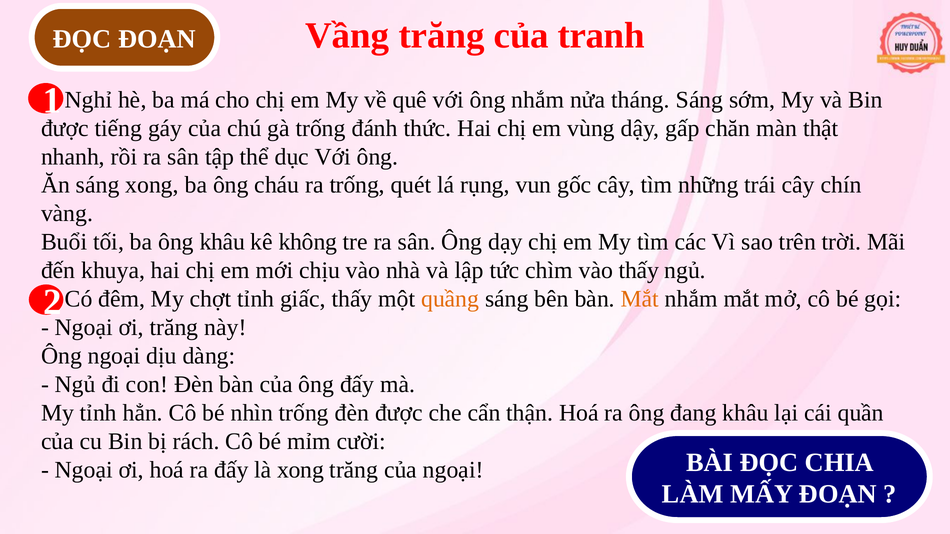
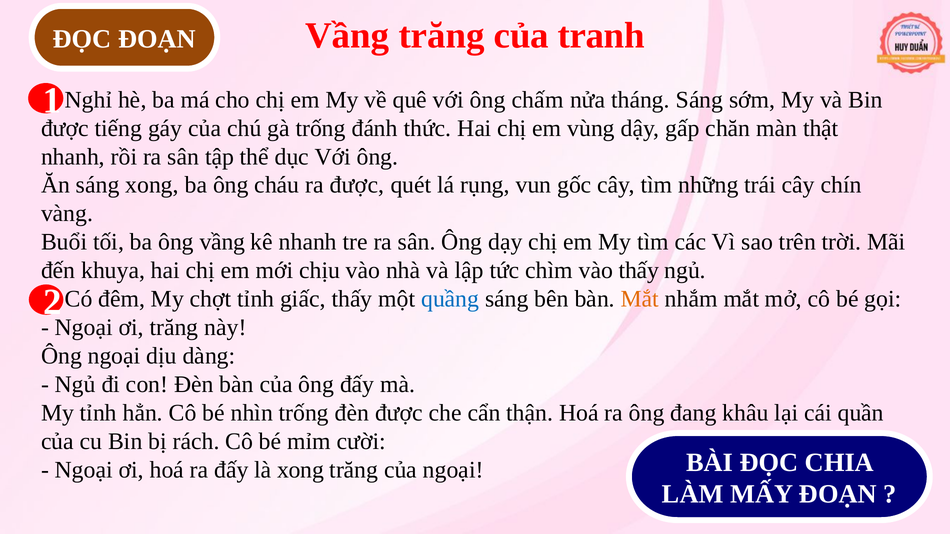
ông nhắm: nhắm -> chấm (538, 100)
ra trống: trống -> được (357, 185)
ông khâu: khâu -> vầng (222, 242)
kê không: không -> nhanh (308, 242)
quầng colour: orange -> blue (450, 299)
